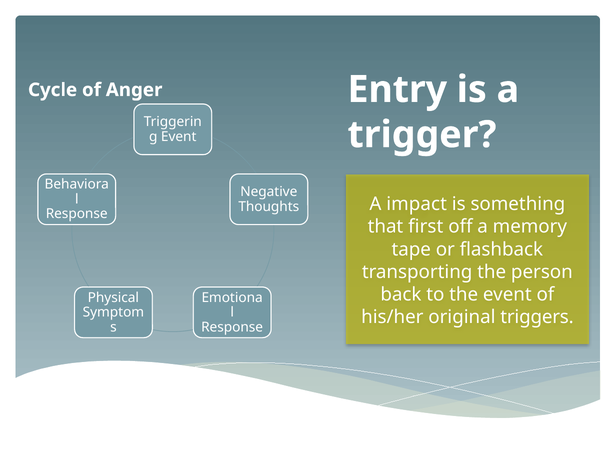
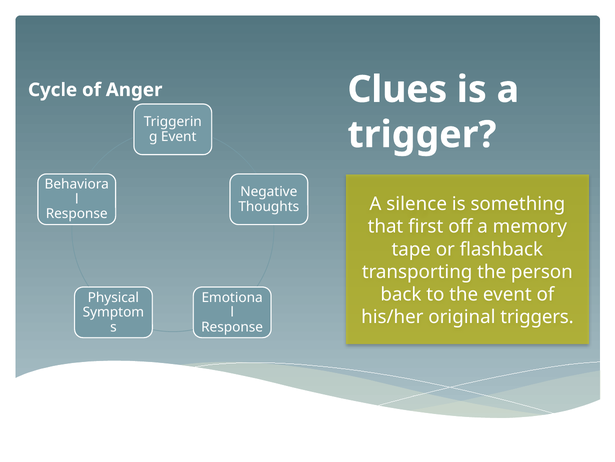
Entry: Entry -> Clues (397, 89)
impact: impact -> silence (417, 204)
